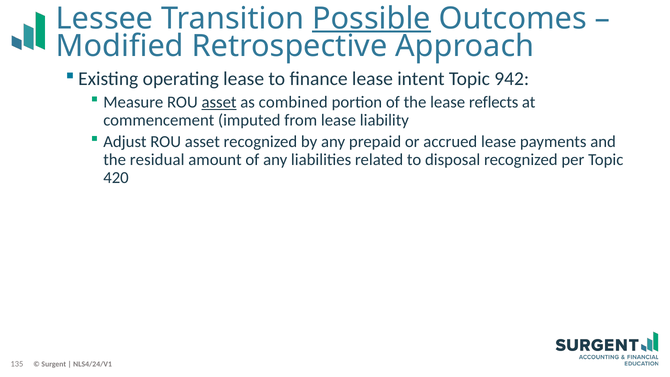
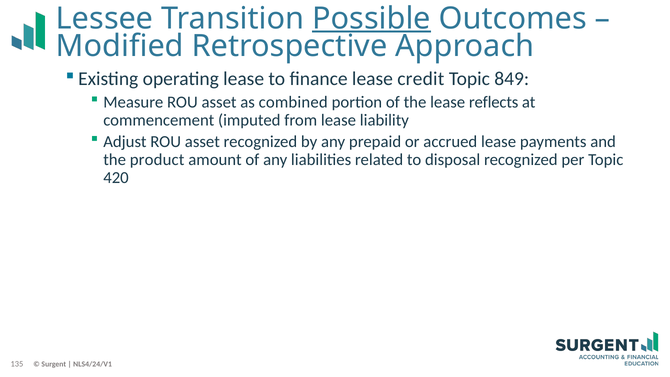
intent: intent -> credit (421, 79)
942: 942 -> 849 (512, 79)
asset underline: present -> none (219, 102)
residual: residual -> product (157, 160)
